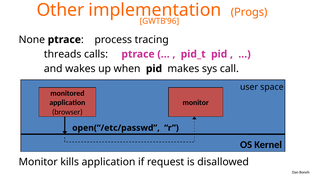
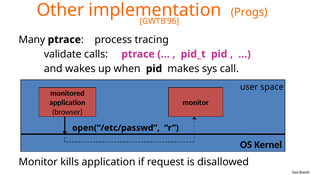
None: None -> Many (32, 40)
threads: threads -> validate (63, 54)
